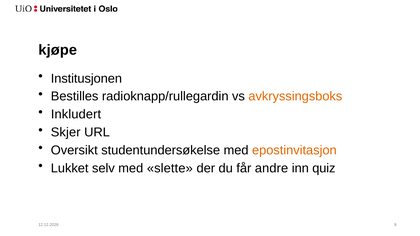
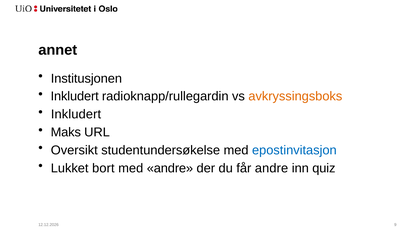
kjøpe: kjøpe -> annet (58, 50)
Bestilles: Bestilles -> Inkludert (75, 96)
Skjer: Skjer -> Maks (66, 132)
epostinvitasjon colour: orange -> blue (294, 150)
selv: selv -> bort (103, 168)
med slette: slette -> andre (170, 168)
